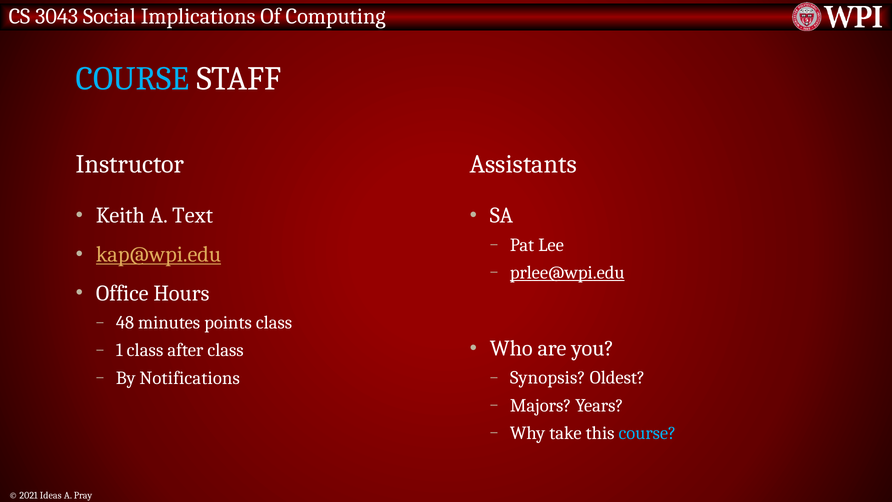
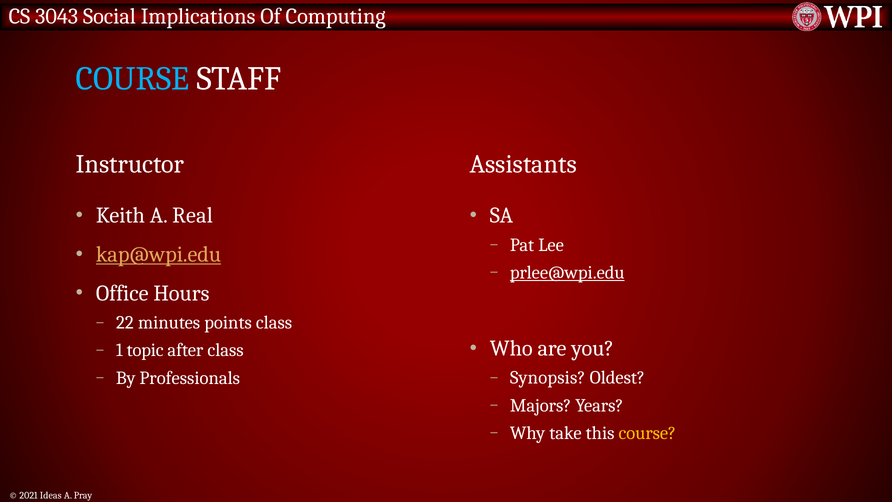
Text: Text -> Real (193, 215)
48: 48 -> 22 (125, 323)
1 class: class -> topic (145, 350)
Notifications: Notifications -> Professionals (190, 378)
course colour: light blue -> yellow (647, 433)
